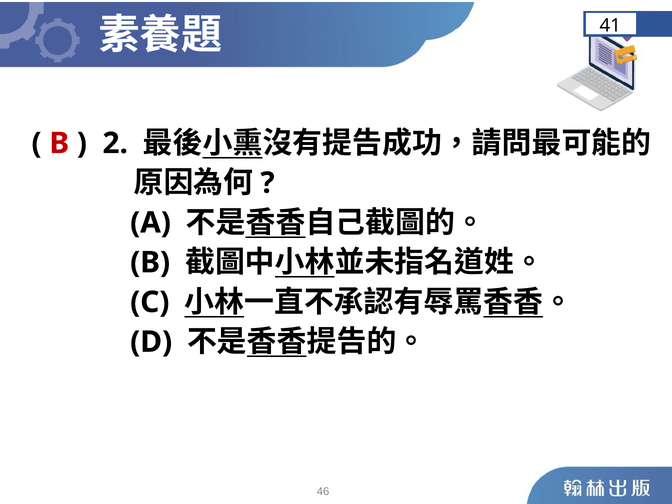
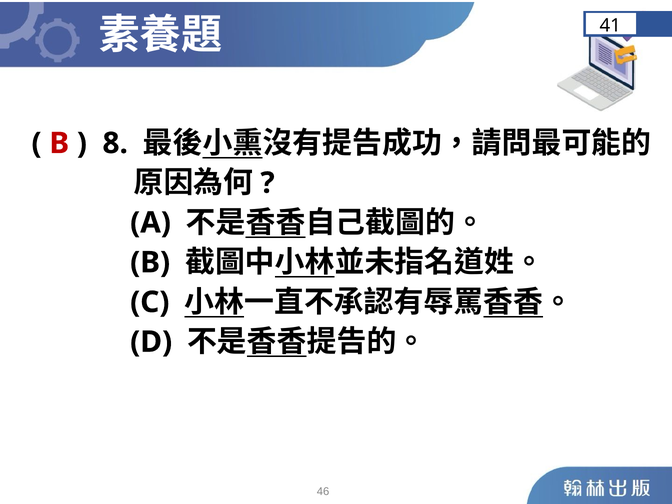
2: 2 -> 8 (115, 143)
